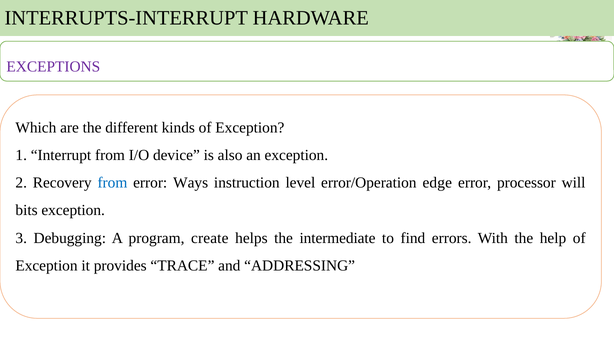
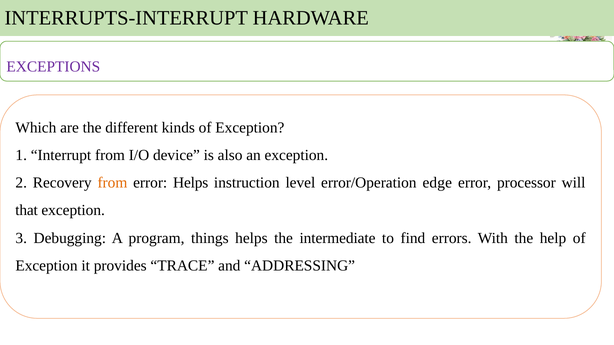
from colour: blue -> orange (112, 183)
error Ways: Ways -> Helps (191, 183)
bits: bits -> that (27, 211)
create: create -> things (210, 238)
